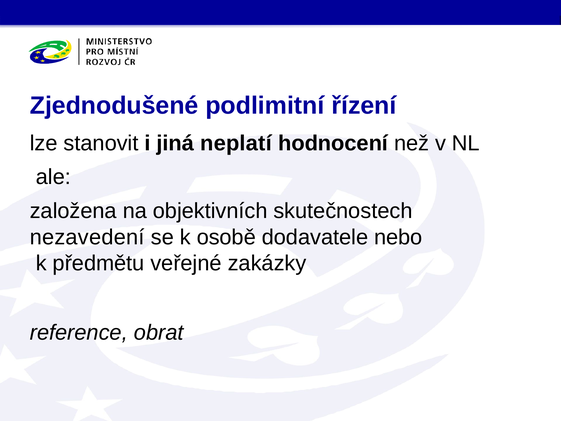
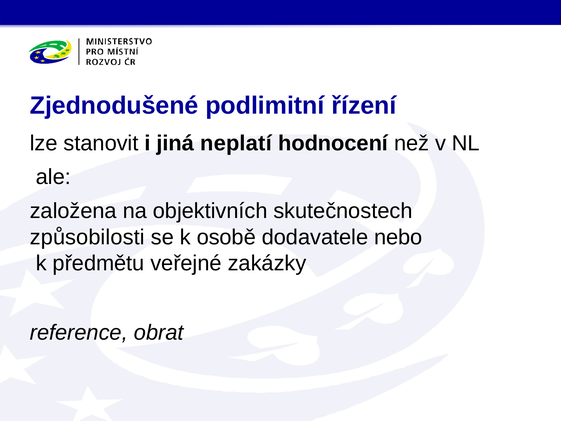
nezavedení: nezavedení -> způsobilosti (87, 237)
